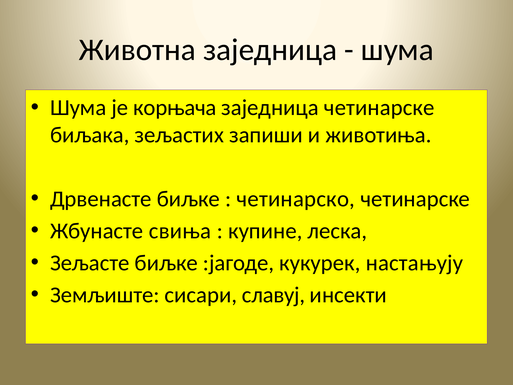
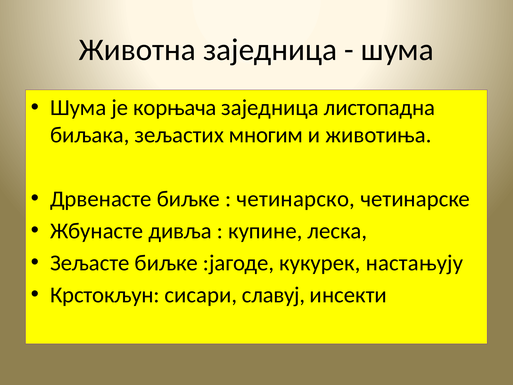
заједница четинарске: четинарске -> листопадна (379, 108)
запиши: запиши -> многим (266, 135)
свиња: свиња -> дивља (180, 231)
Земљиште: Земљиште -> Крстокљун (105, 295)
